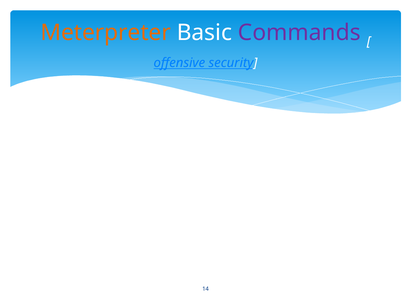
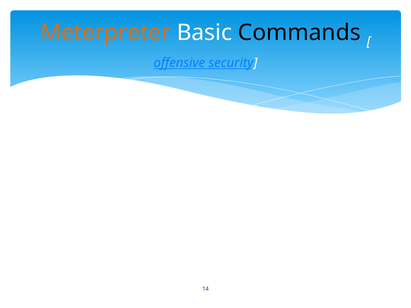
Commands colour: purple -> black (299, 33)
